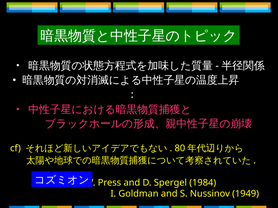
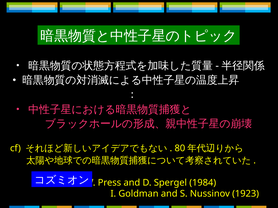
1949: 1949 -> 1923 (246, 194)
